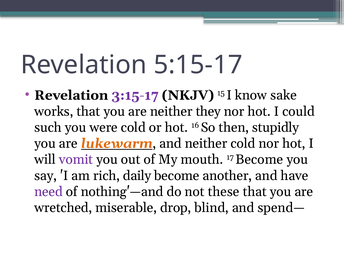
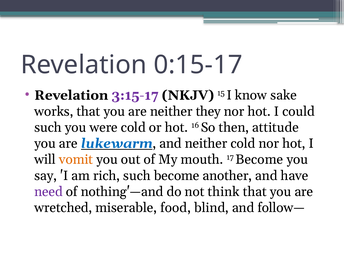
5:15-17: 5:15-17 -> 0:15-17 (198, 65)
stupidly: stupidly -> attitude (275, 127)
lukewarm colour: orange -> blue (117, 143)
vomit colour: purple -> orange (76, 160)
rich daily: daily -> such (137, 176)
these: these -> think (224, 192)
drop: drop -> food (176, 208)
spend—: spend— -> follow— (281, 208)
